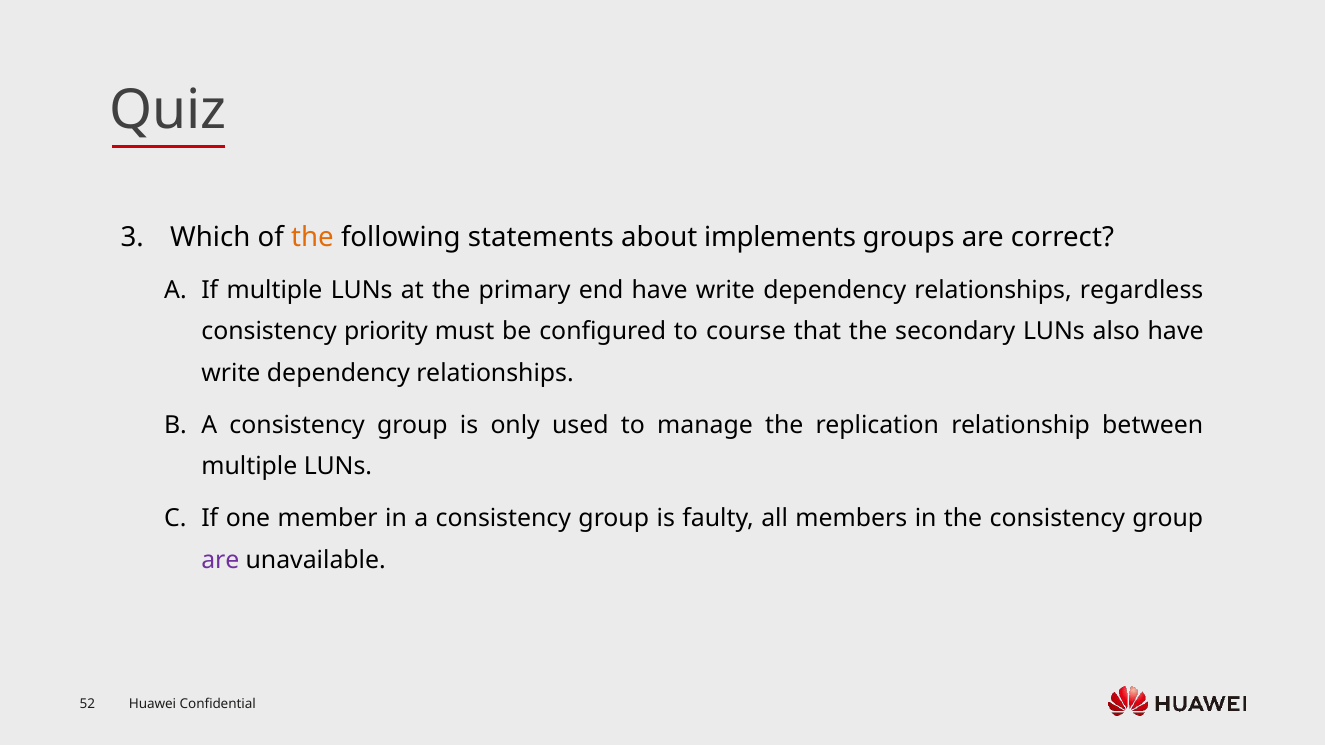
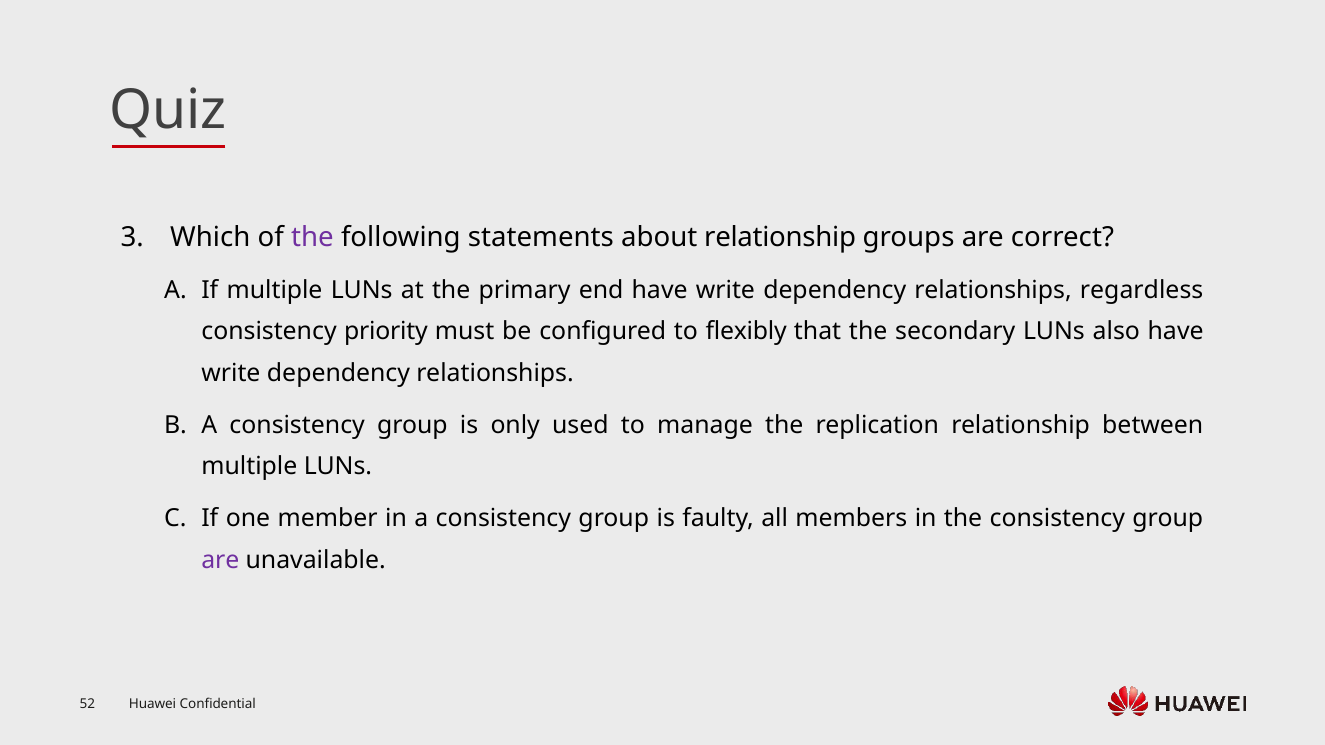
the colour: orange -> purple (312, 237)
about implements: implements -> relationship (780, 237)
course: course -> flexibly (746, 332)
